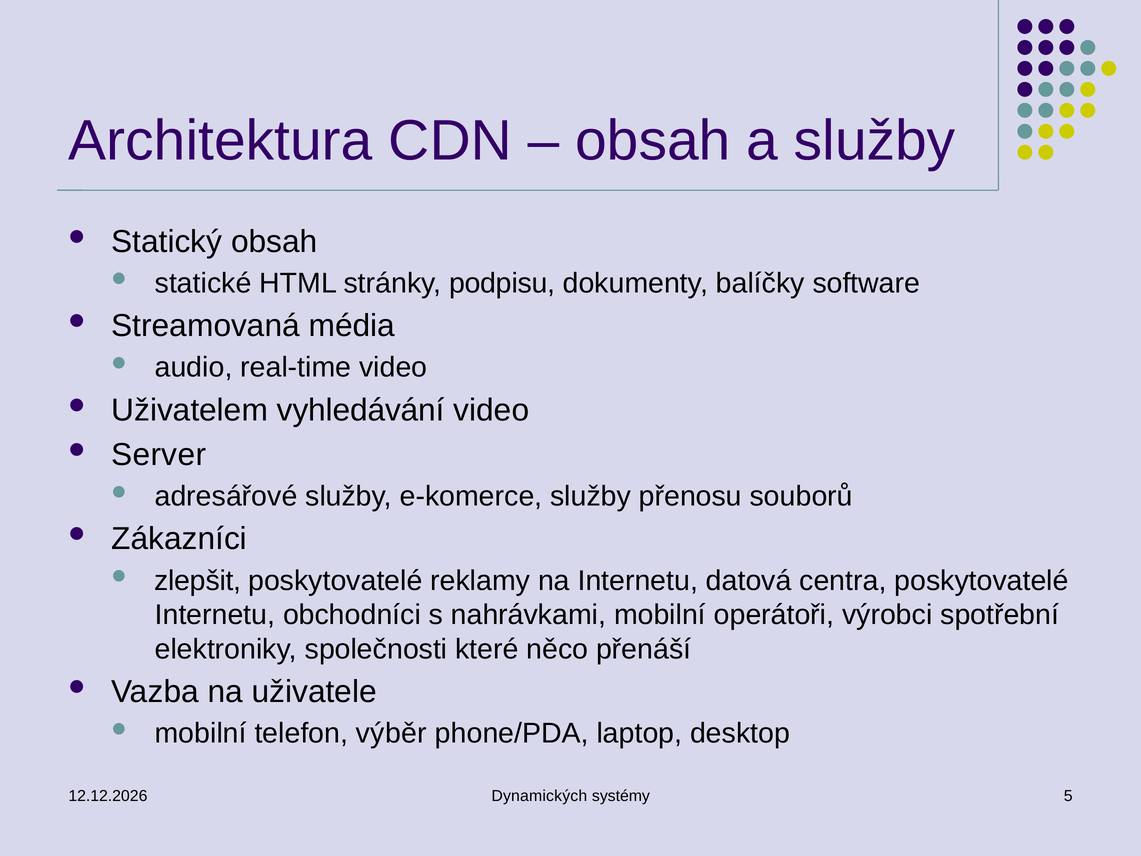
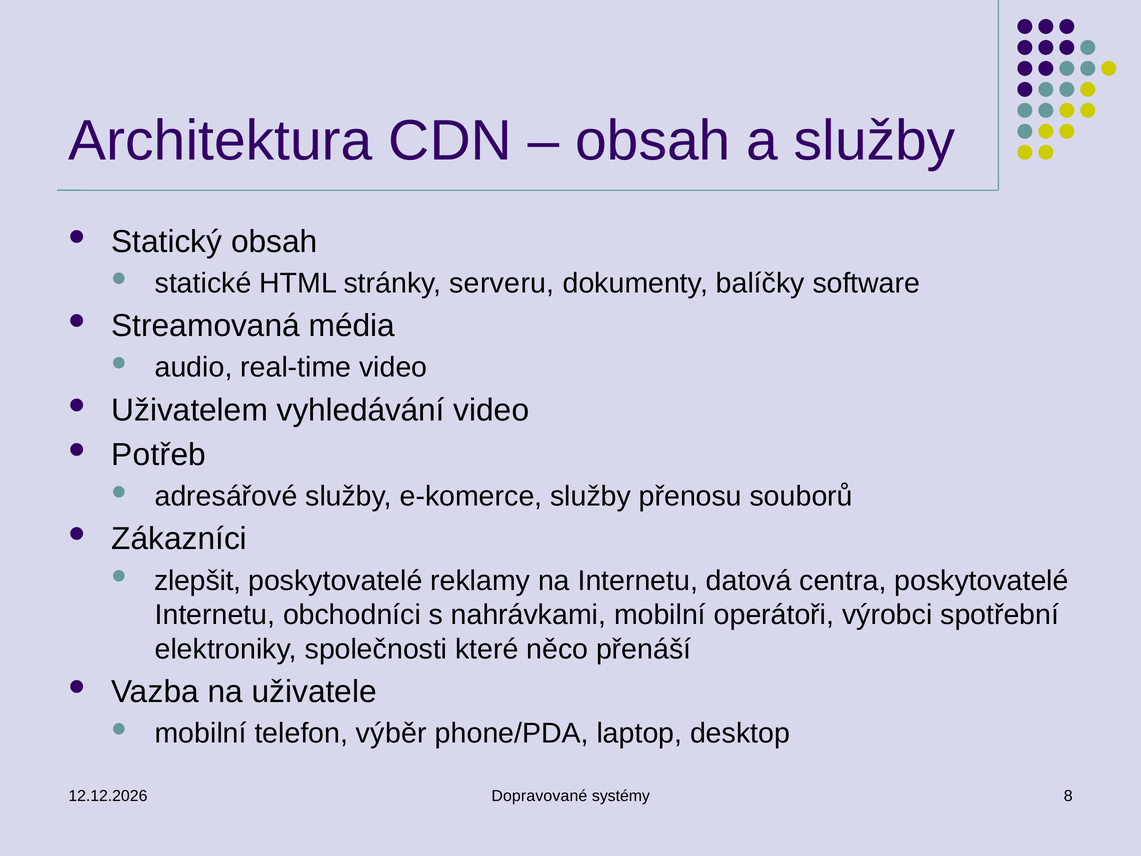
podpisu: podpisu -> serveru (502, 283)
Server: Server -> Potřeb (159, 455)
Dynamických: Dynamických -> Dopravované (539, 796)
5: 5 -> 8 (1068, 796)
